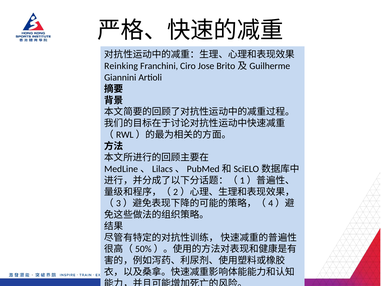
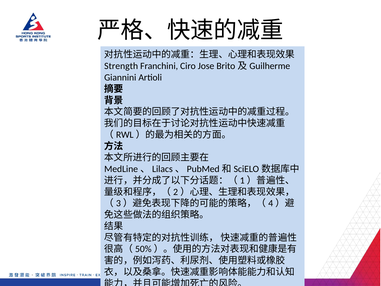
Reinking: Reinking -> Strength (121, 66)
